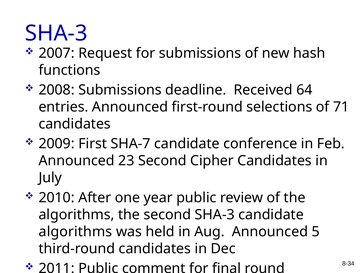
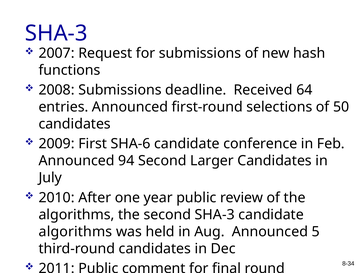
71: 71 -> 50 (341, 107)
SHA-7: SHA-7 -> SHA-6 (131, 144)
23: 23 -> 94 (126, 161)
Cipher: Cipher -> Larger (212, 161)
